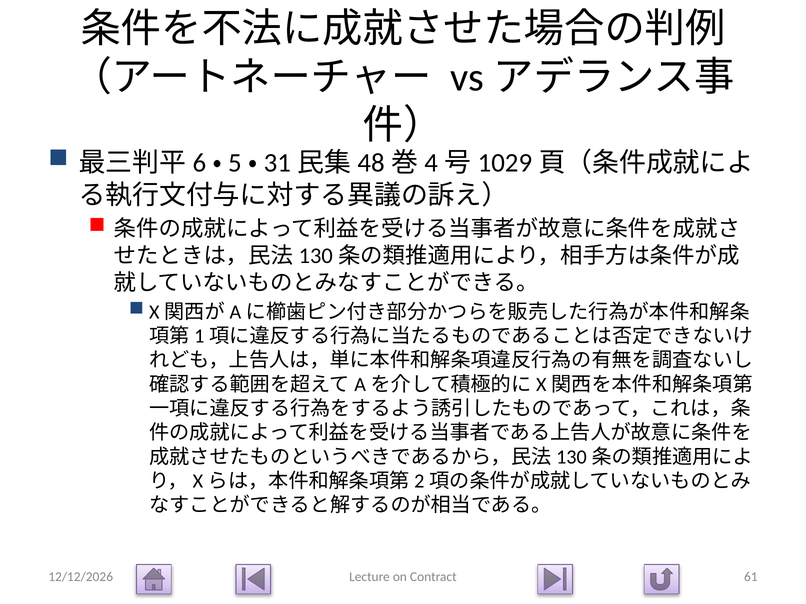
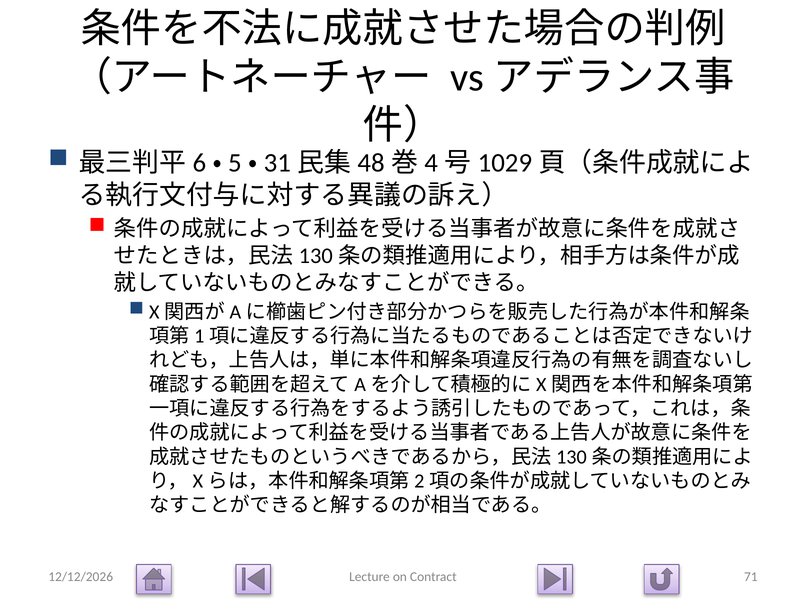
61: 61 -> 71 (751, 577)
